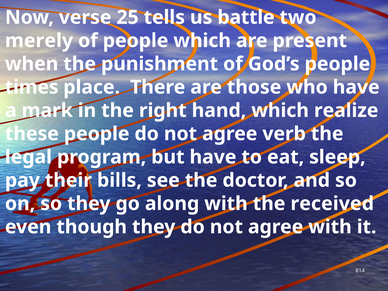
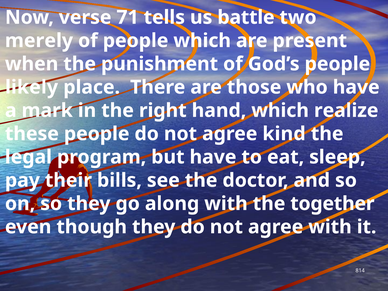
25: 25 -> 71 (128, 17)
times: times -> likely (32, 87)
verb: verb -> kind (284, 134)
received: received -> together (332, 204)
